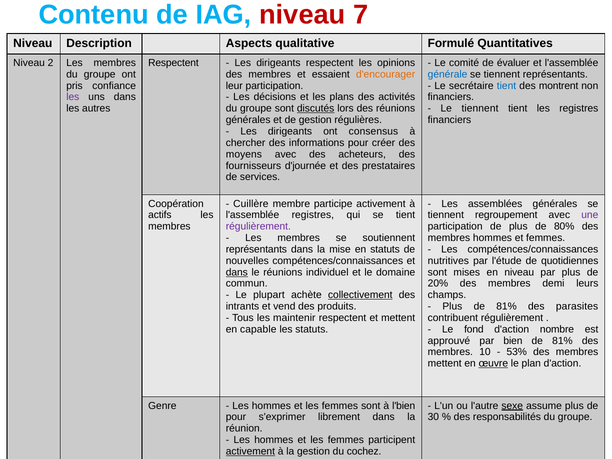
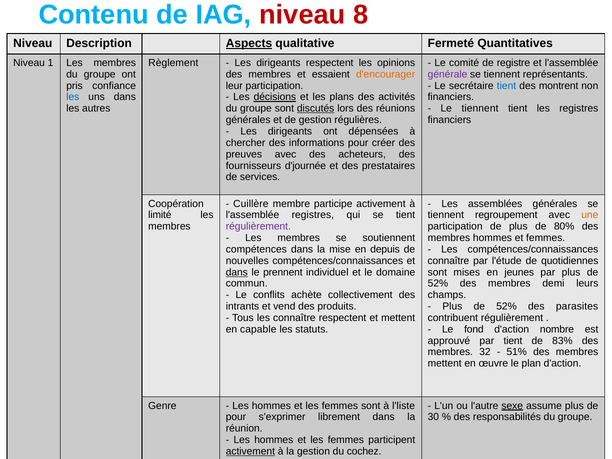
7: 7 -> 8 (361, 15)
Aspects underline: none -> present (249, 43)
Formulé: Formulé -> Fermeté (451, 43)
2: 2 -> 1 (51, 63)
Respectent: Respectent -> Règlement (173, 63)
évaluer: évaluer -> registre (513, 63)
générale colour: blue -> purple (448, 74)
les colour: purple -> blue (73, 97)
décisions underline: none -> present (275, 97)
consensus: consensus -> dépensées (374, 131)
moyens: moyens -> preuves (244, 154)
actifs: actifs -> limité (160, 215)
une colour: purple -> orange (590, 215)
représentants: représentants -> compétences (256, 249)
en statuts: statuts -> depuis (385, 249)
nutritives: nutritives -> connaître (448, 261)
le réunions: réunions -> prennent (283, 272)
en niveau: niveau -> jeunes (519, 272)
20%: 20% -> 52% (438, 284)
plupart: plupart -> conflits (269, 295)
collectivement underline: present -> none (360, 295)
81%: 81% -> 52% (507, 306)
les maintenir: maintenir -> connaître (294, 318)
par bien: bien -> tient (513, 341)
81%: 81% -> 83% (562, 341)
10: 10 -> 32 (485, 352)
53%: 53% -> 51% (517, 352)
œuvre underline: present -> none (493, 364)
l'bien: l'bien -> l'liste (404, 406)
